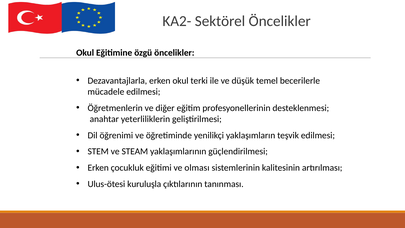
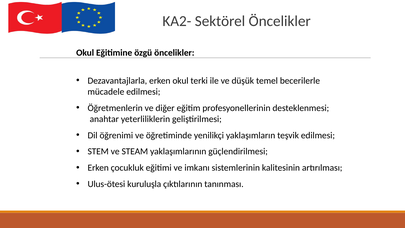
olması: olması -> imkanı (197, 168)
